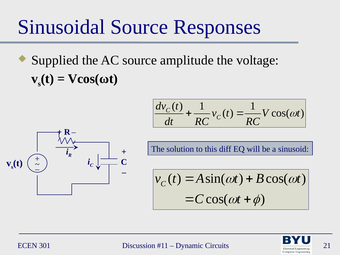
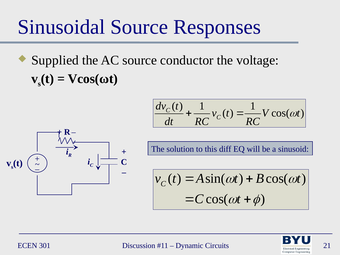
amplitude: amplitude -> conductor (187, 60)
